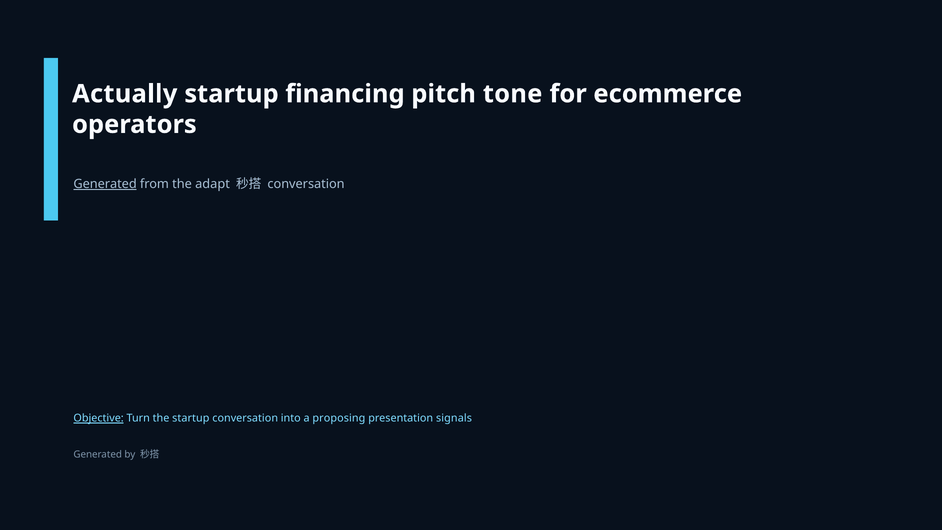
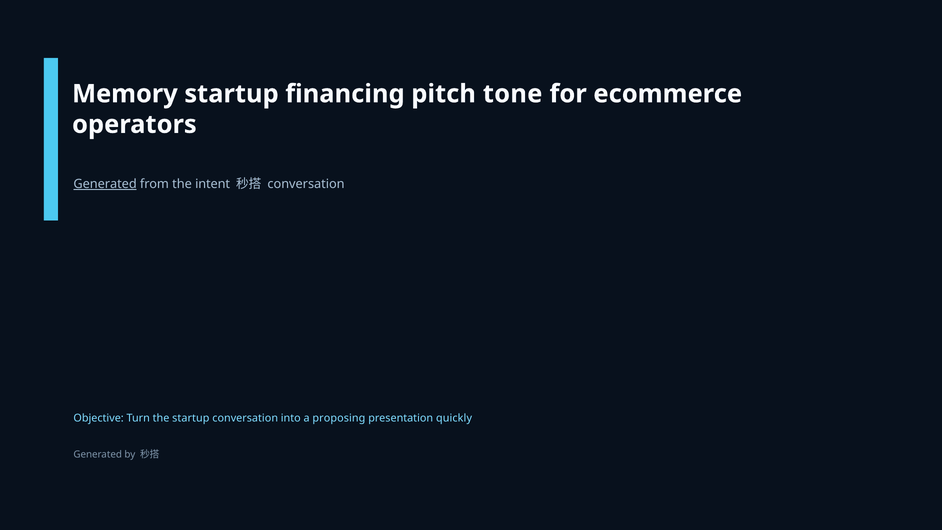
Actually: Actually -> Memory (125, 94)
adapt: adapt -> intent (213, 184)
Objective underline: present -> none (99, 418)
signals: signals -> quickly (454, 418)
